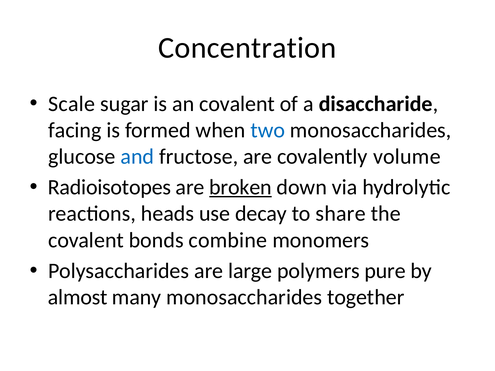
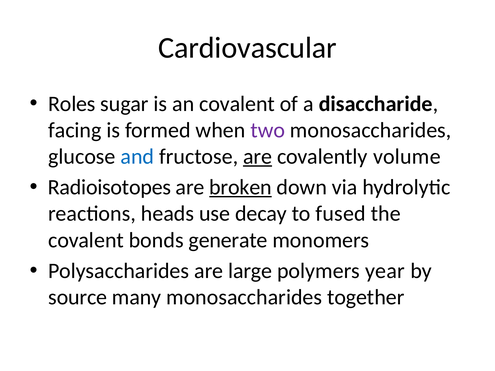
Concentration: Concentration -> Cardiovascular (247, 48)
Scale: Scale -> Roles (72, 104)
two colour: blue -> purple (268, 130)
are underline: none -> present (258, 157)
share: share -> fused (341, 214)
combine: combine -> generate (228, 240)
pure: pure -> year (385, 271)
almost: almost -> source (78, 297)
